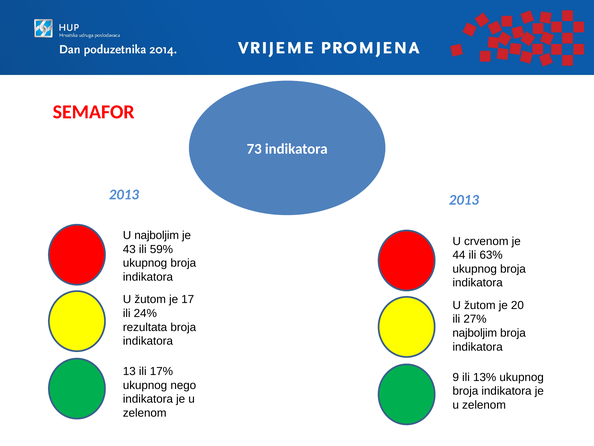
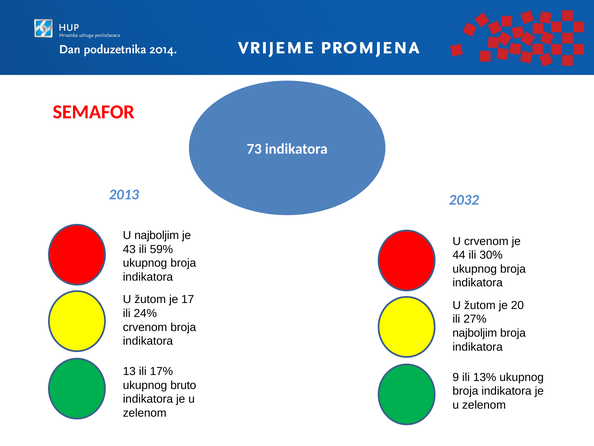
2013 2013: 2013 -> 2032 (464, 200)
63%: 63% -> 30% (491, 255)
rezultata: rezultata -> crvenom (145, 327)
nego: nego -> bruto (183, 385)
